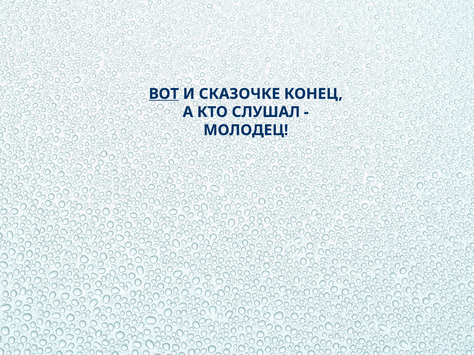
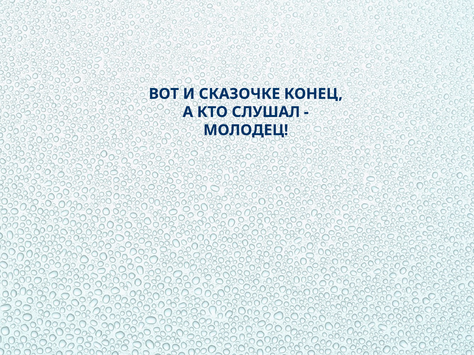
ВОТ underline: present -> none (164, 94)
